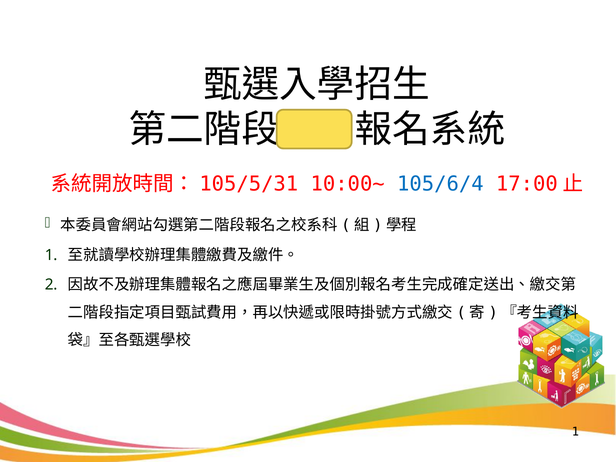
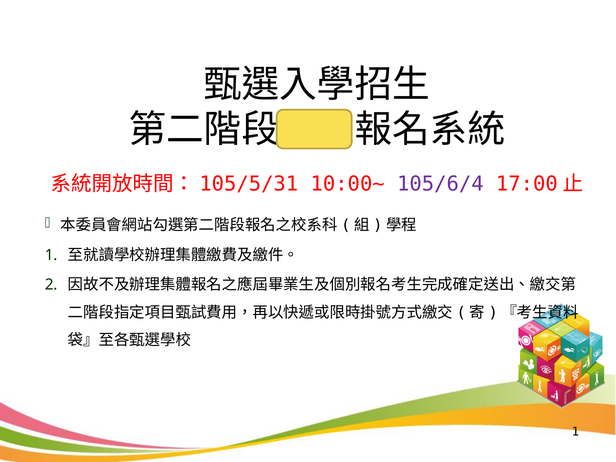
105/6/4 colour: blue -> purple (440, 184)
